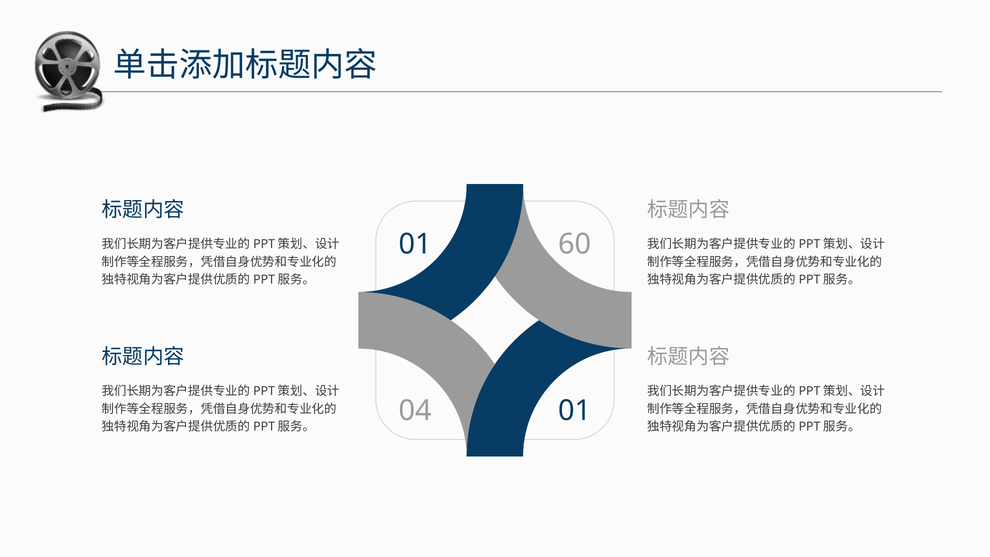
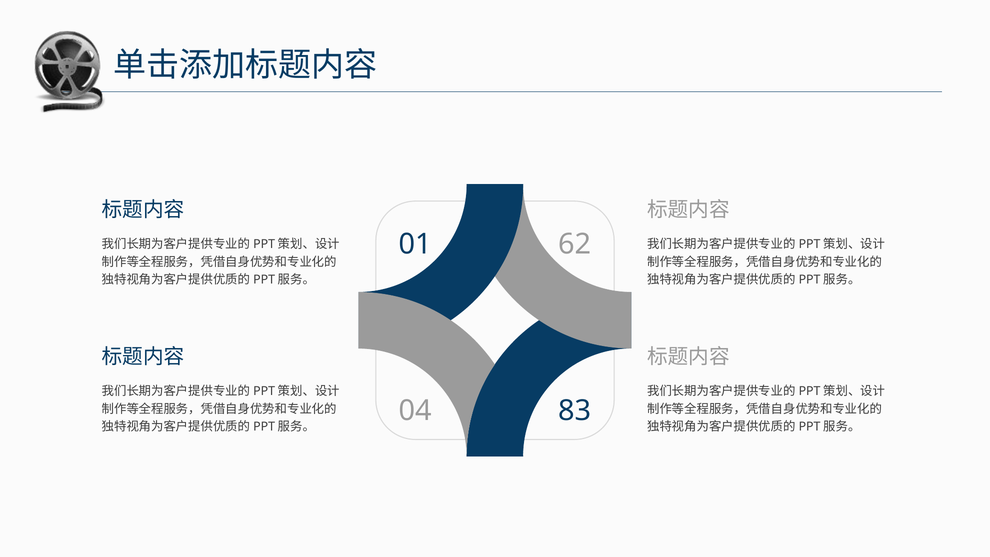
60: 60 -> 62 (575, 244)
04 01: 01 -> 83 (575, 411)
